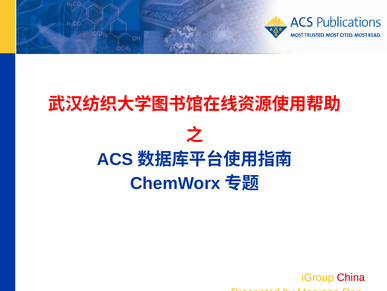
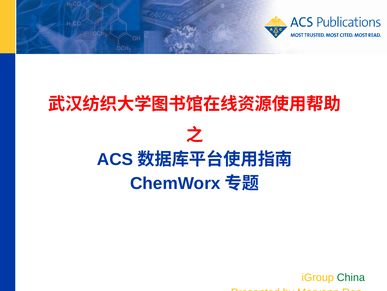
China colour: red -> green (351, 277)
